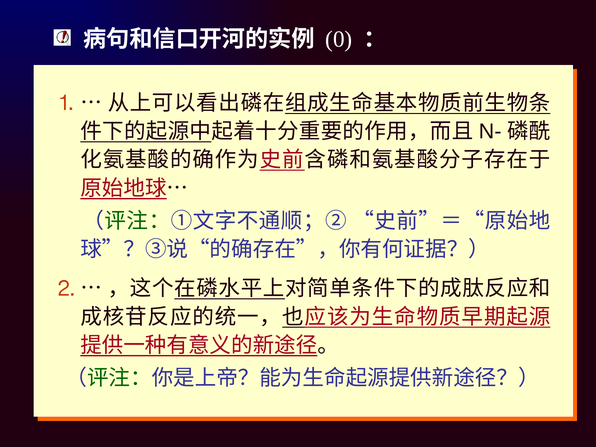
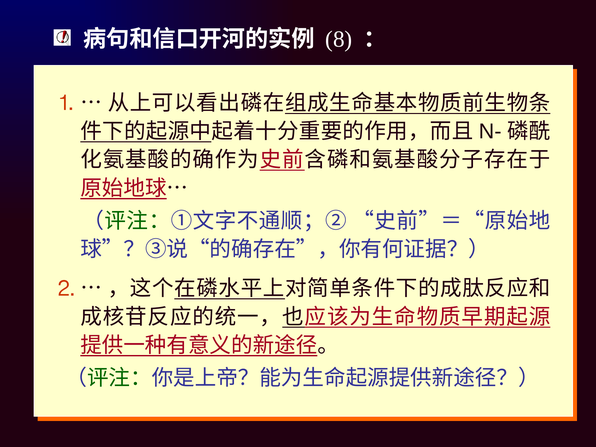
0: 0 -> 8 (339, 39)
